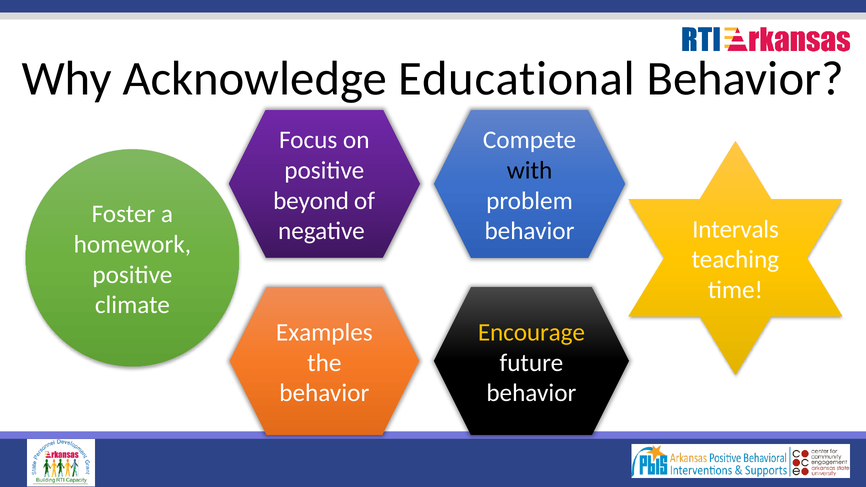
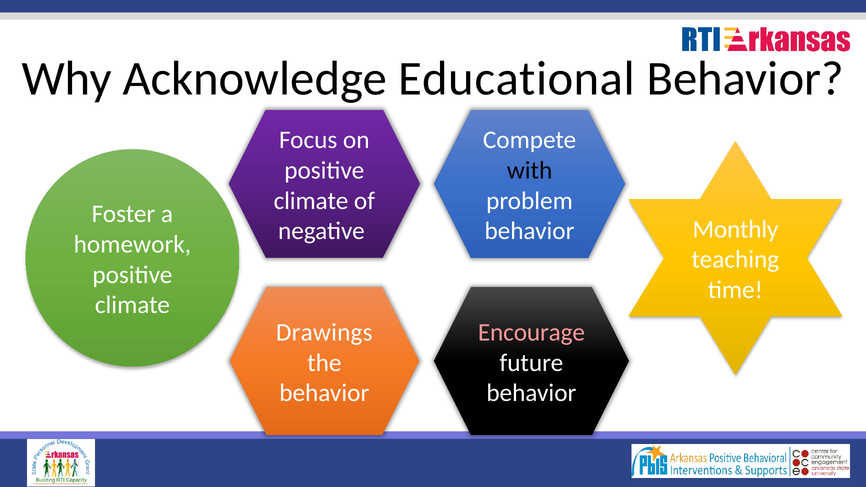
beyond: beyond -> climate (311, 201)
Intervals: Intervals -> Monthly (735, 229)
Examples: Examples -> Drawings (324, 332)
Encourage colour: yellow -> pink (531, 332)
